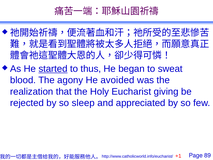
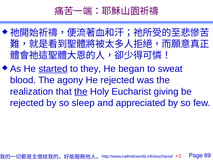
thus: thus -> they (91, 69)
He avoided: avoided -> rejected (117, 80)
the underline: none -> present (81, 91)
